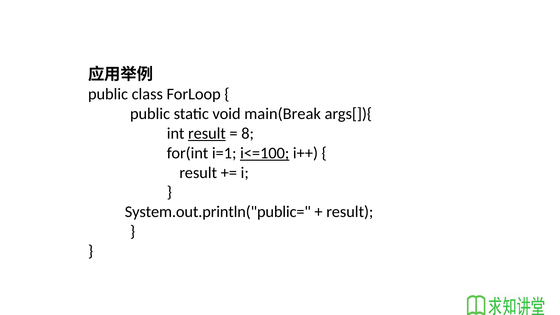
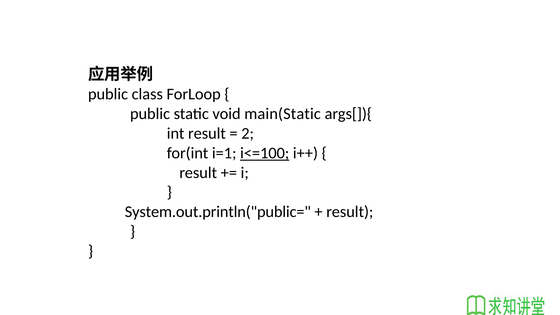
main(Break: main(Break -> main(Static (283, 114)
result underline: present -> none (207, 133)
8: 8 -> 2 (248, 133)
